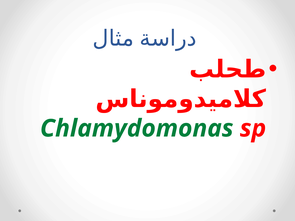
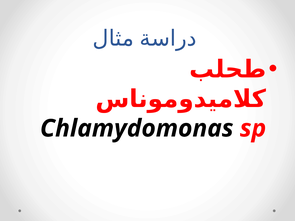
Chlamydomonas colour: green -> black (137, 129)
